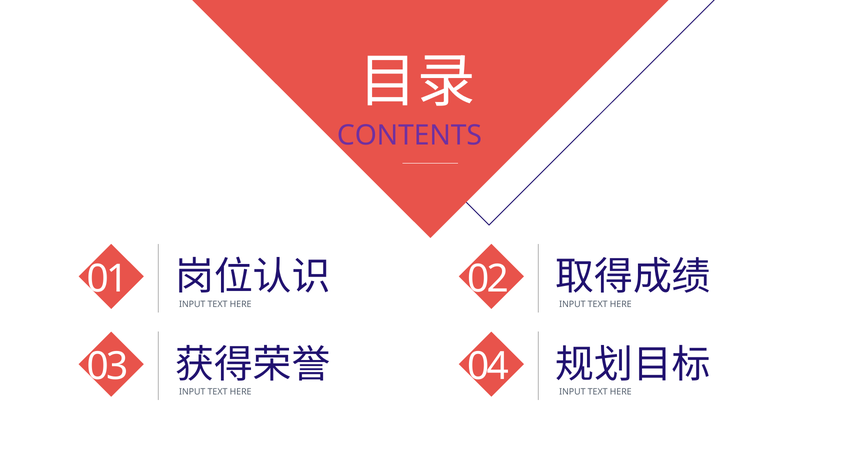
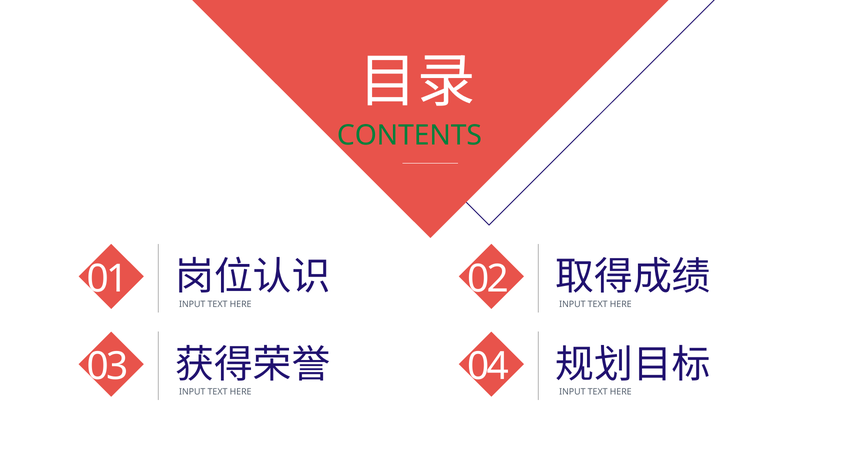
CONTENTS colour: purple -> green (409, 135)
